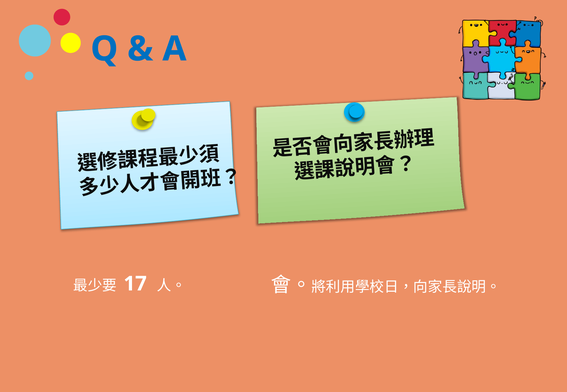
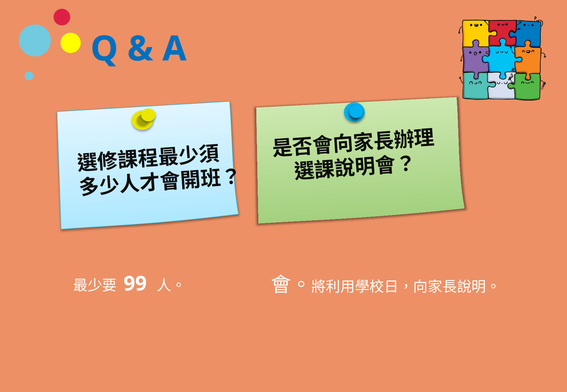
17: 17 -> 99 (135, 284)
